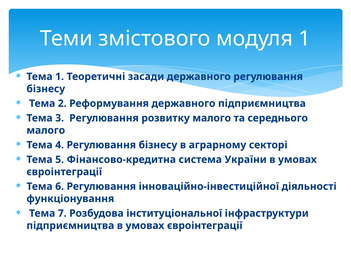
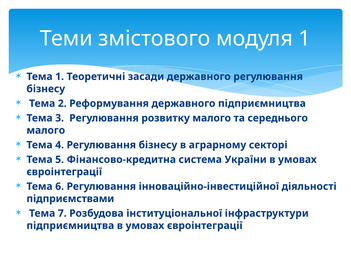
функціонування: функціонування -> підприємствами (70, 199)
